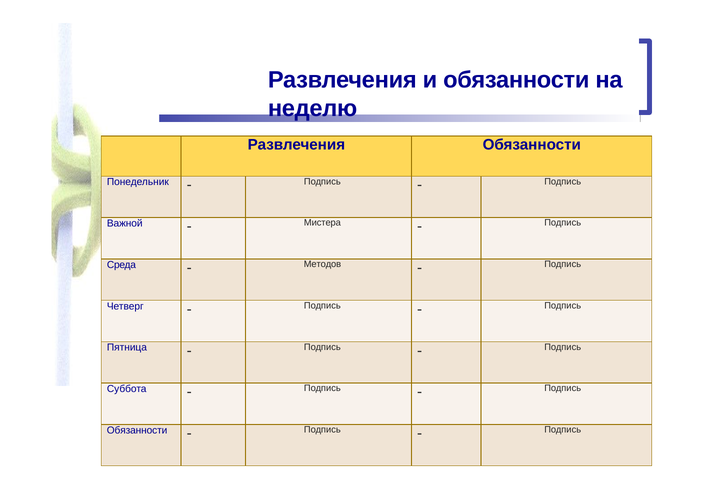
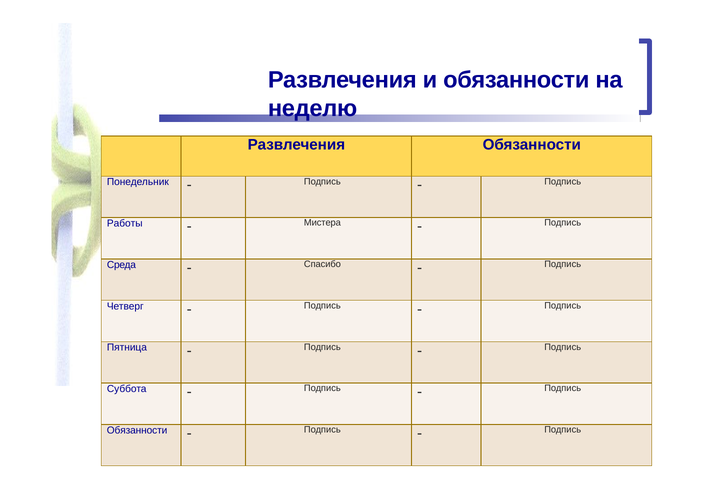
Важной: Важной -> Работы (125, 223)
Методов: Методов -> Спасибо (322, 264)
